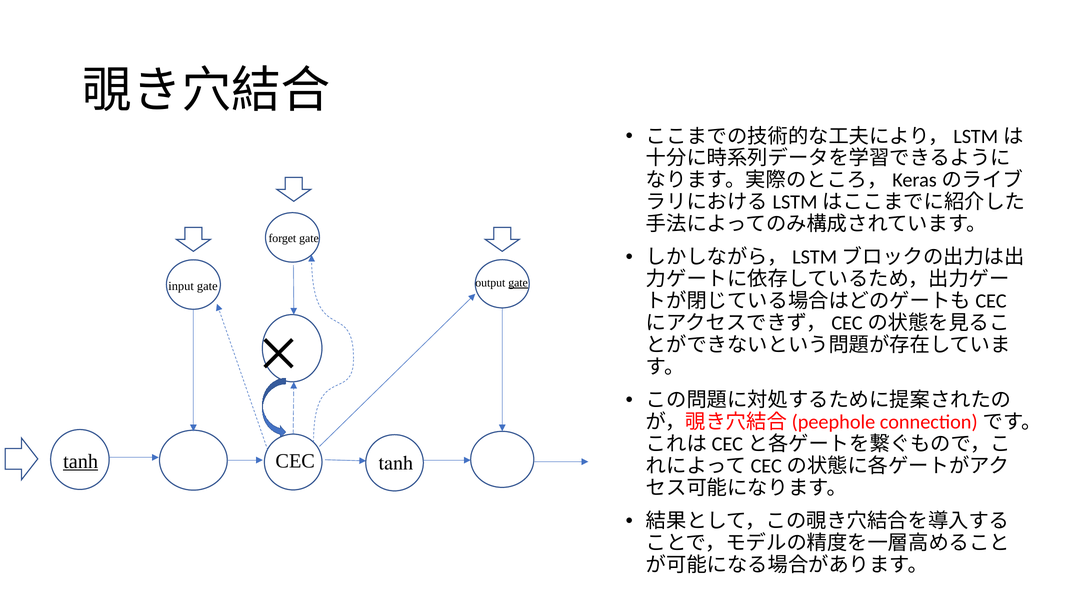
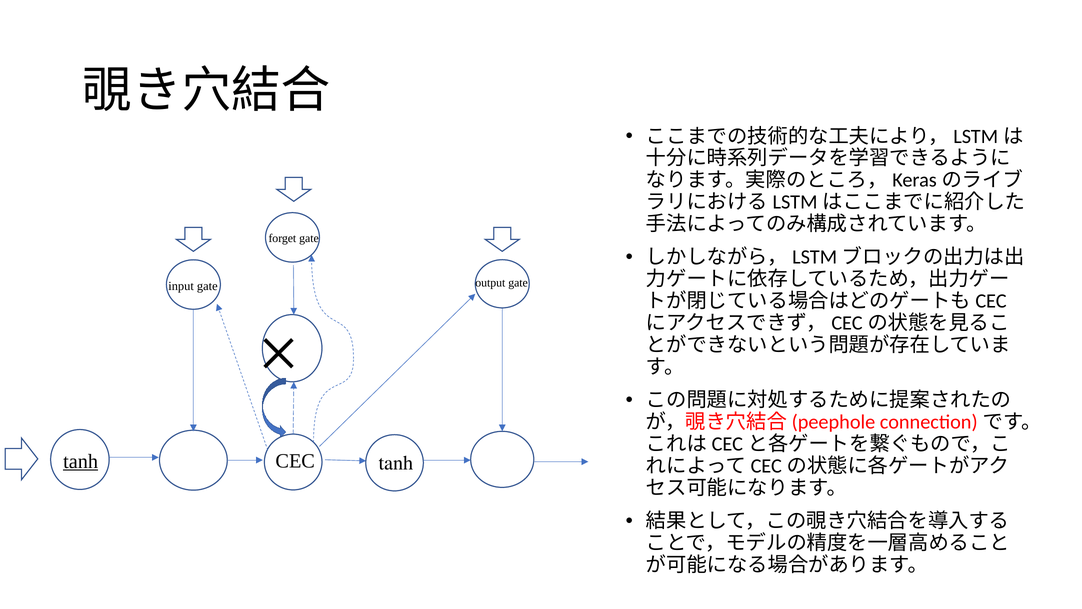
gate underline: present -> none (518, 283)
